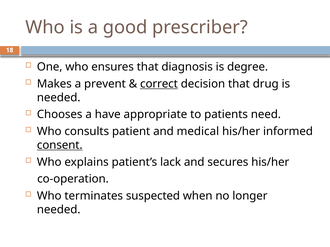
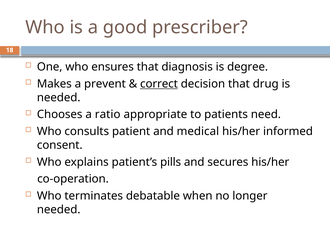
have: have -> ratio (108, 115)
consent underline: present -> none (60, 145)
lack: lack -> pills (171, 162)
suspected: suspected -> debatable (153, 196)
